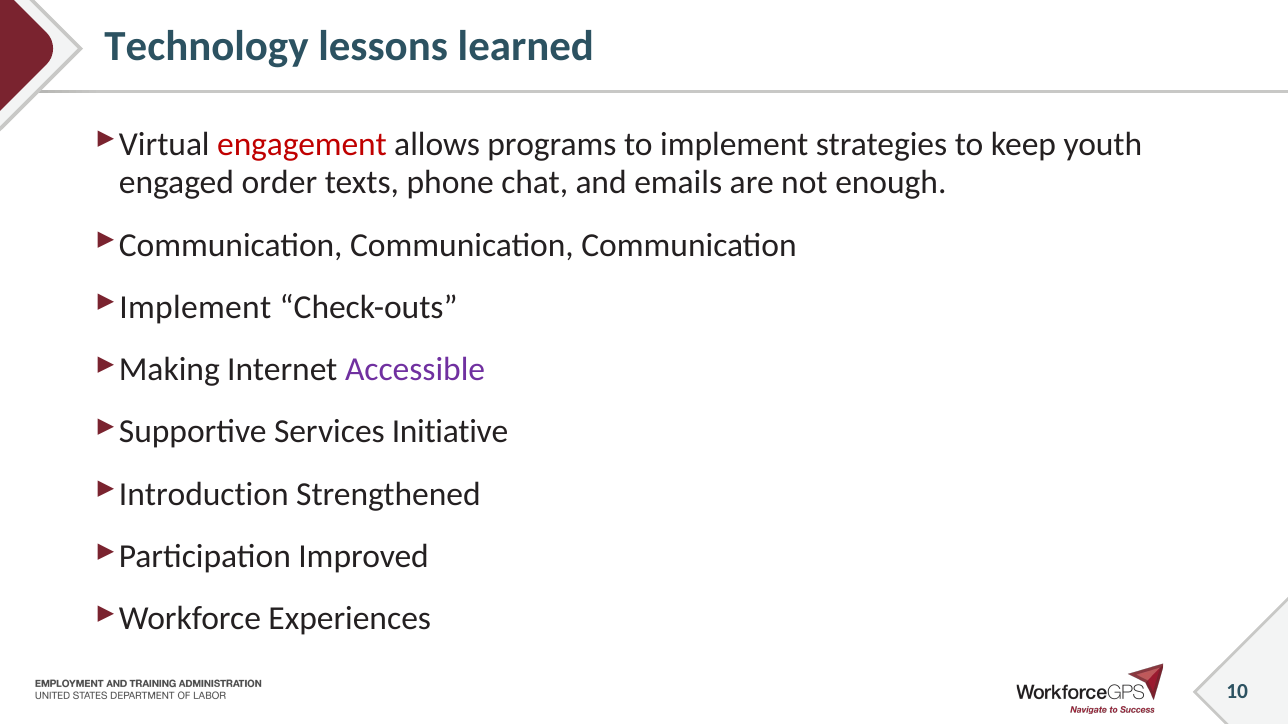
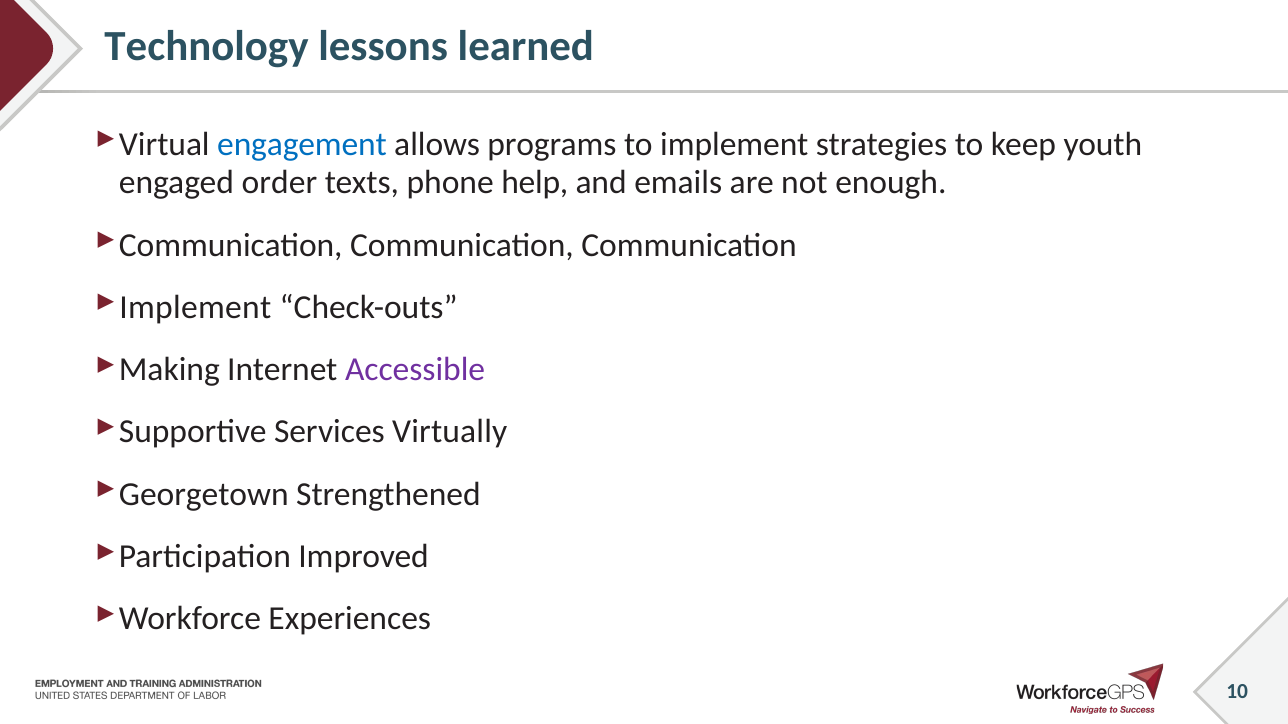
engagement colour: red -> blue (302, 145)
chat: chat -> help (535, 183)
Initiative: Initiative -> Virtually (450, 432)
Introduction: Introduction -> Georgetown (204, 495)
